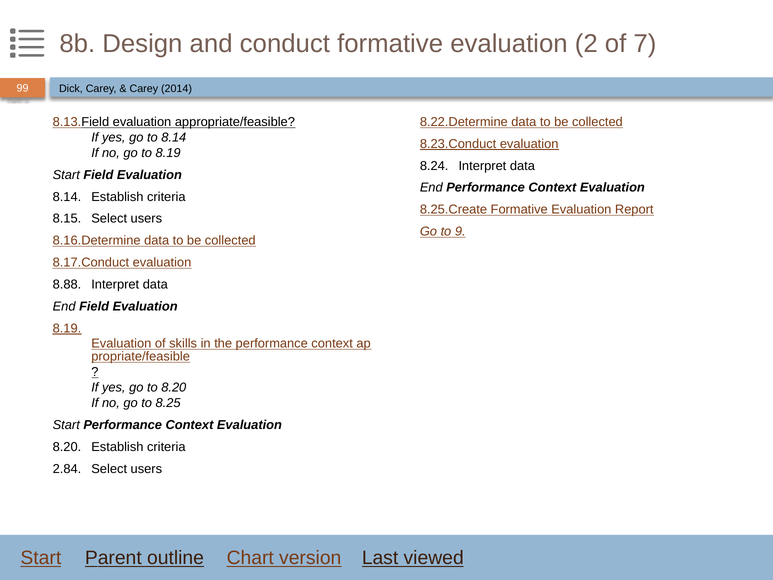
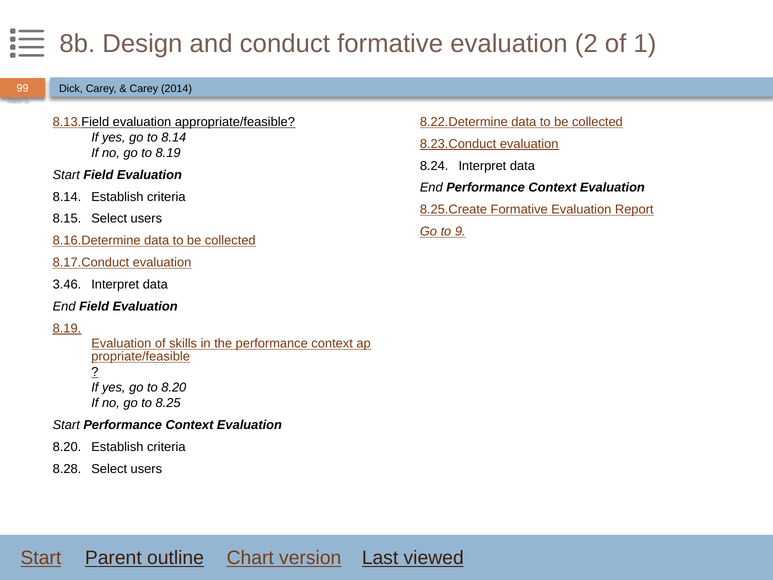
7: 7 -> 1 (645, 44)
8.88: 8.88 -> 3.46 (67, 284)
2.84: 2.84 -> 8.28 (67, 469)
